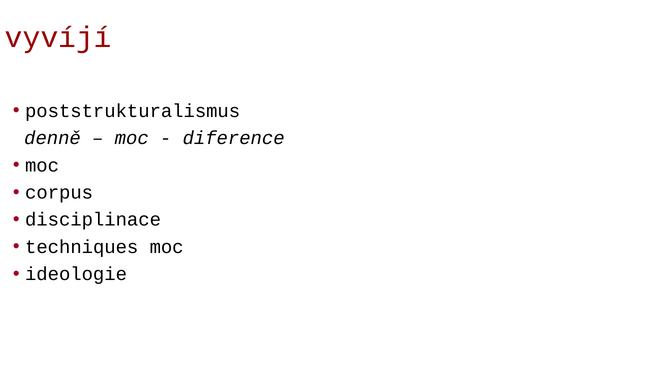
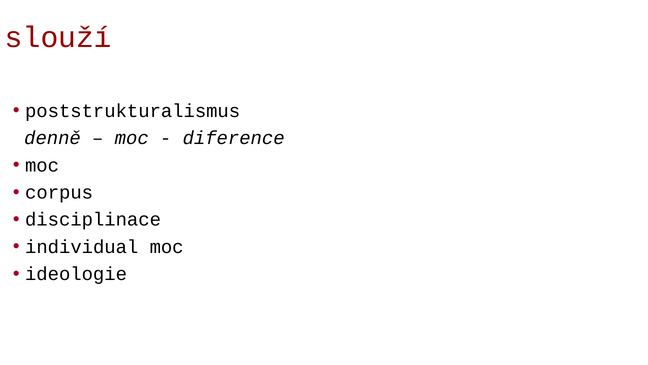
vyvíjí: vyvíjí -> slouží (58, 37)
techniques: techniques -> individual (82, 247)
